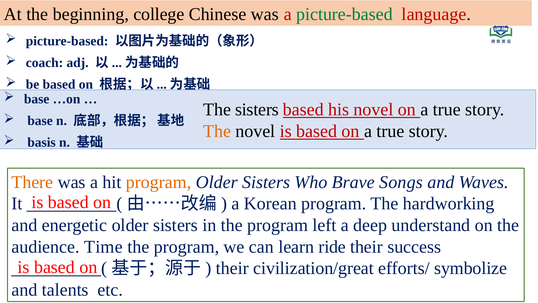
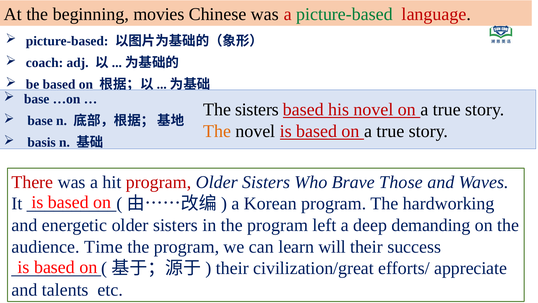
college: college -> movies (159, 14)
There colour: orange -> red (32, 182)
program colour: orange -> red (159, 182)
Songs: Songs -> Those (401, 182)
understand: understand -> demanding (431, 225)
ride: ride -> will (332, 247)
symbolize: symbolize -> appreciate (471, 268)
